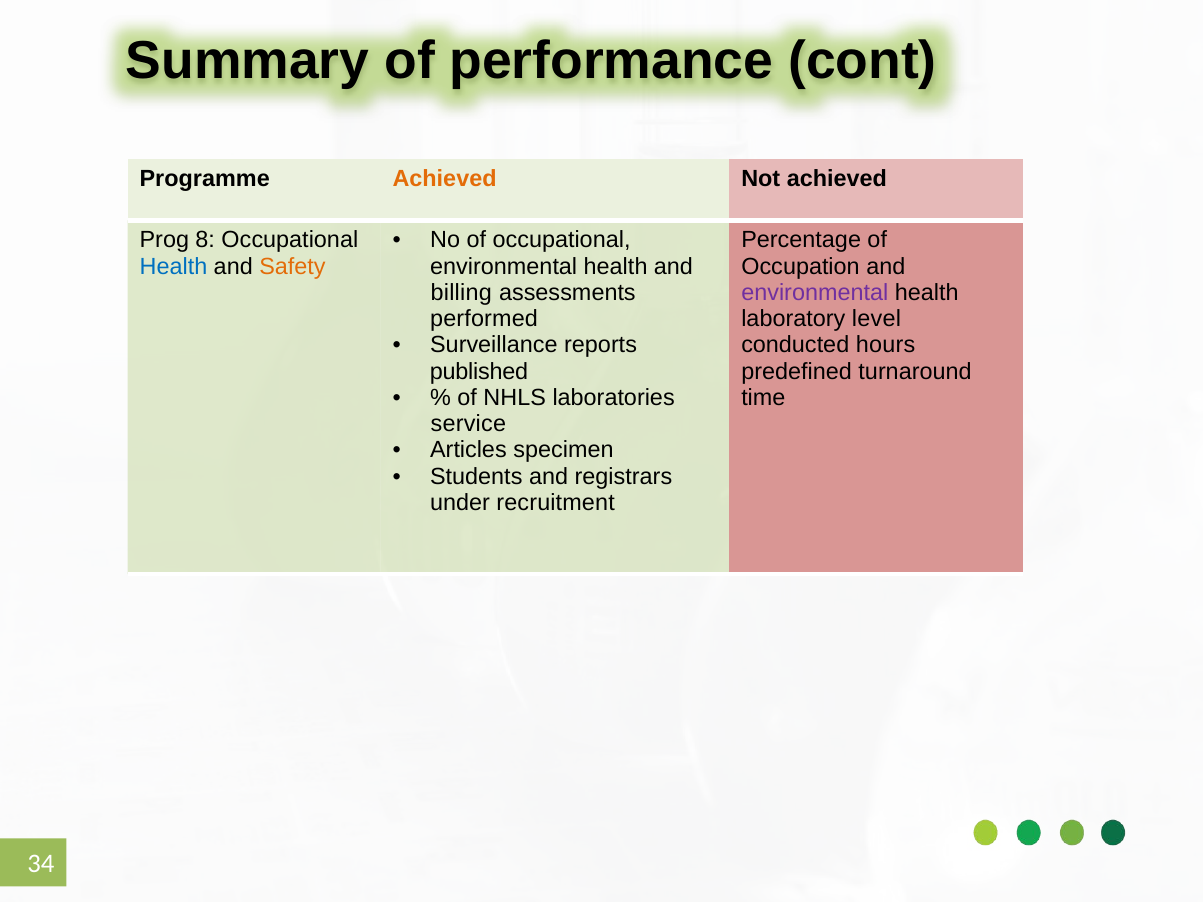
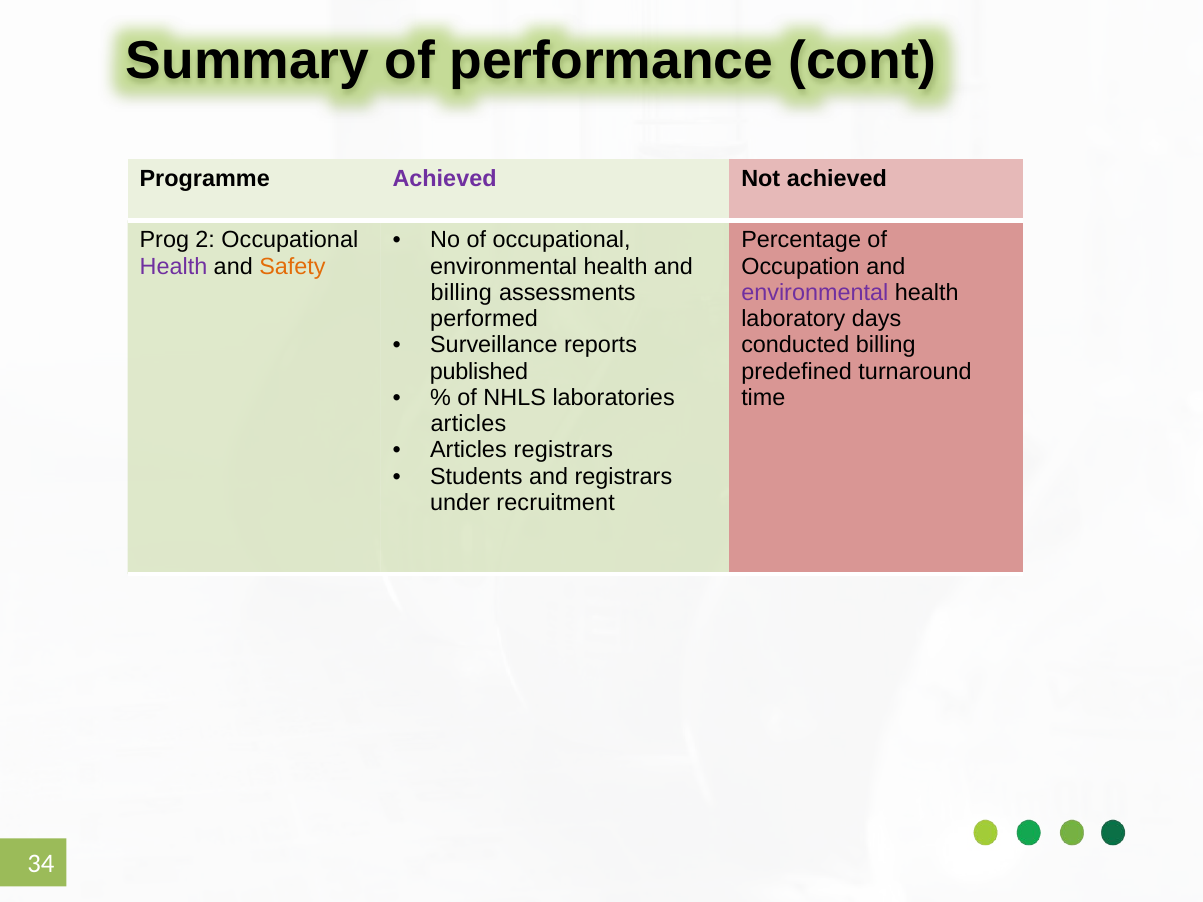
Achieved colour: orange -> purple (445, 179)
8: 8 -> 2 (205, 240)
Health colour: blue -> purple (173, 266)
level: level -> days (877, 319)
conducted hours: hours -> billing (886, 345)
service: service -> articles (468, 424)
Articles specimen: specimen -> registrars (563, 450)
